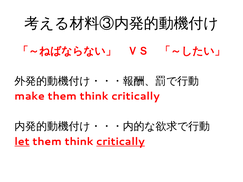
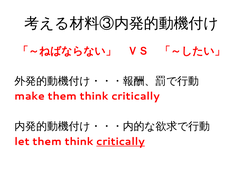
let underline: present -> none (22, 142)
